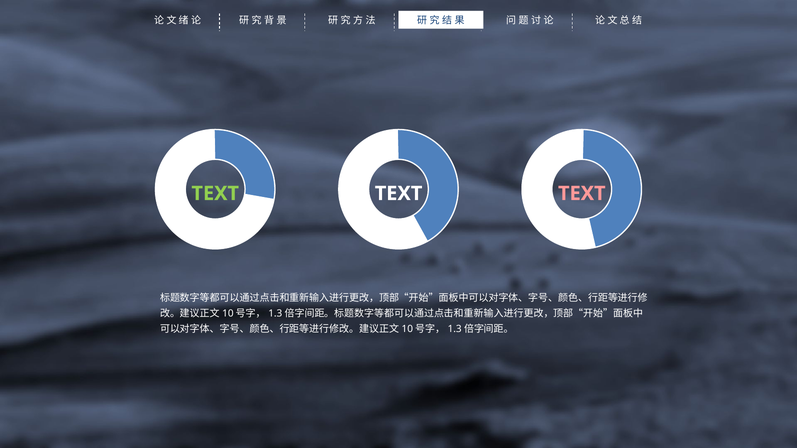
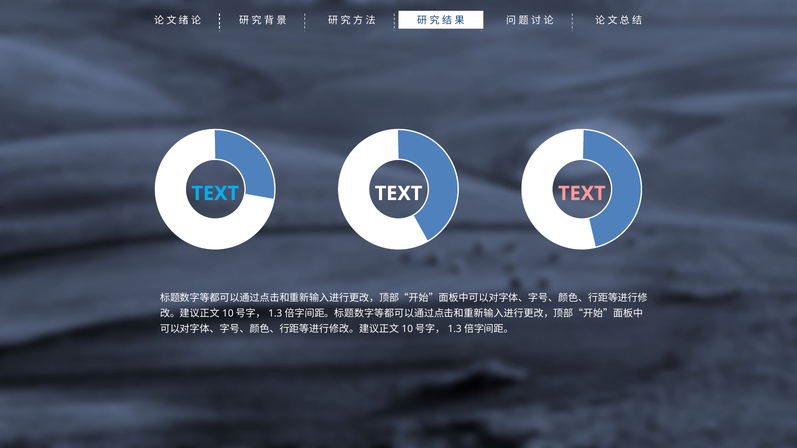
TEXT colour: light green -> light blue (215, 194)
